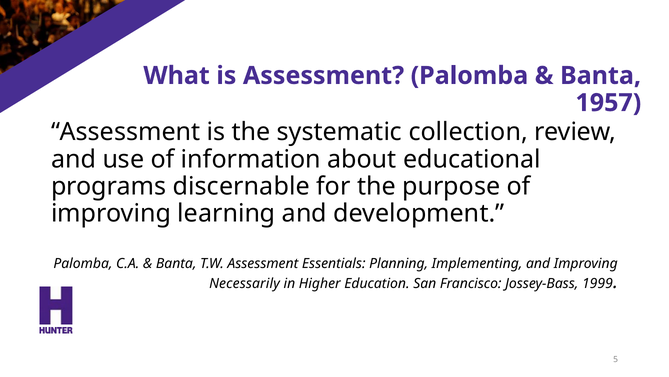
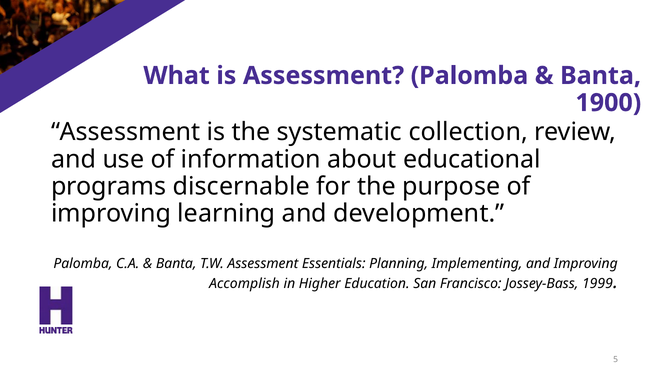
1957: 1957 -> 1900 (608, 103)
Necessarily: Necessarily -> Accomplish (244, 283)
